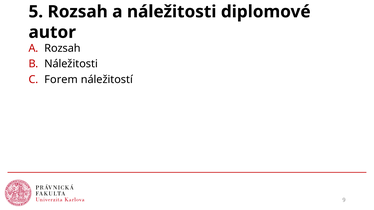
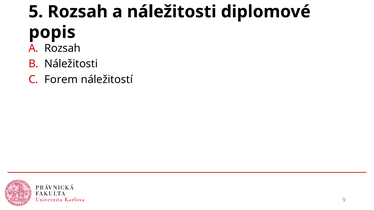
autor: autor -> popis (52, 32)
